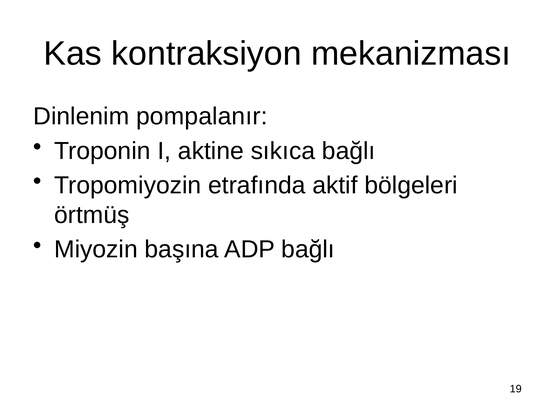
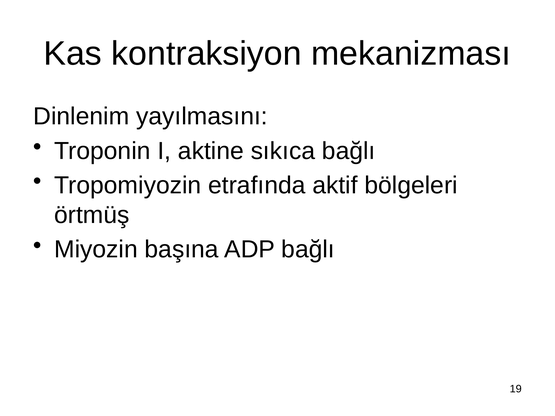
pompalanır: pompalanır -> yayılmasını (202, 116)
